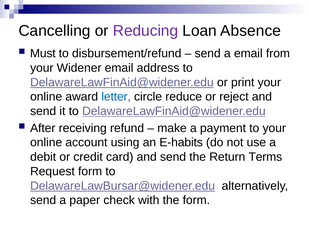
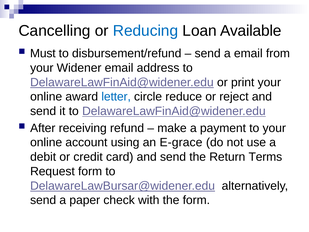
Reducing colour: purple -> blue (146, 31)
Absence: Absence -> Available (251, 31)
E-habits: E-habits -> E-grace (181, 142)
